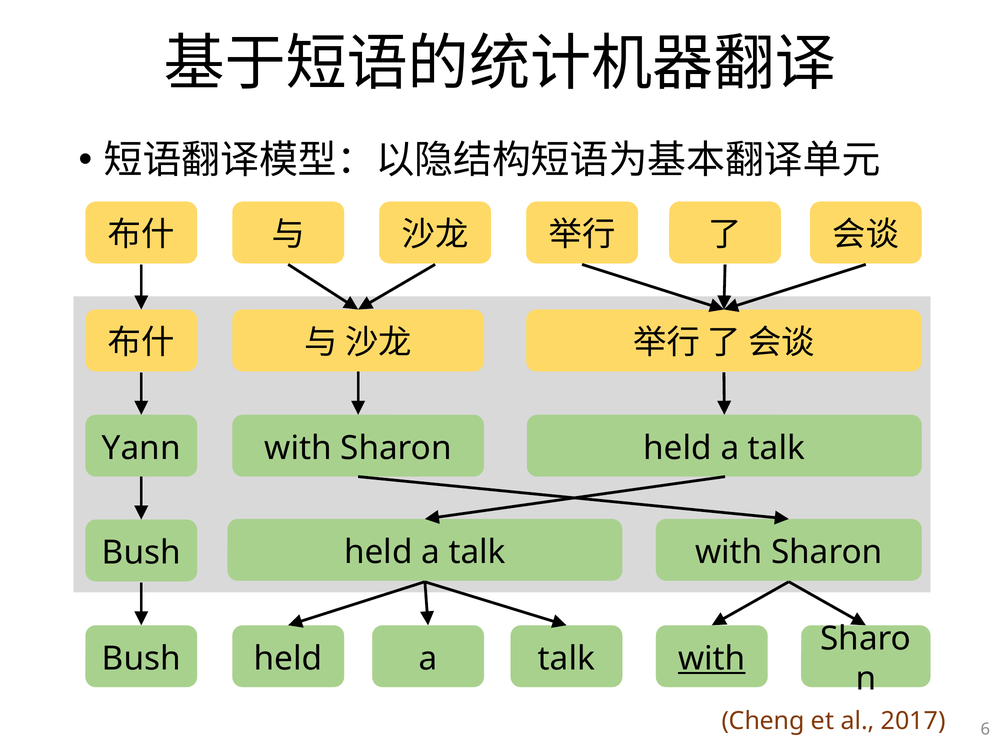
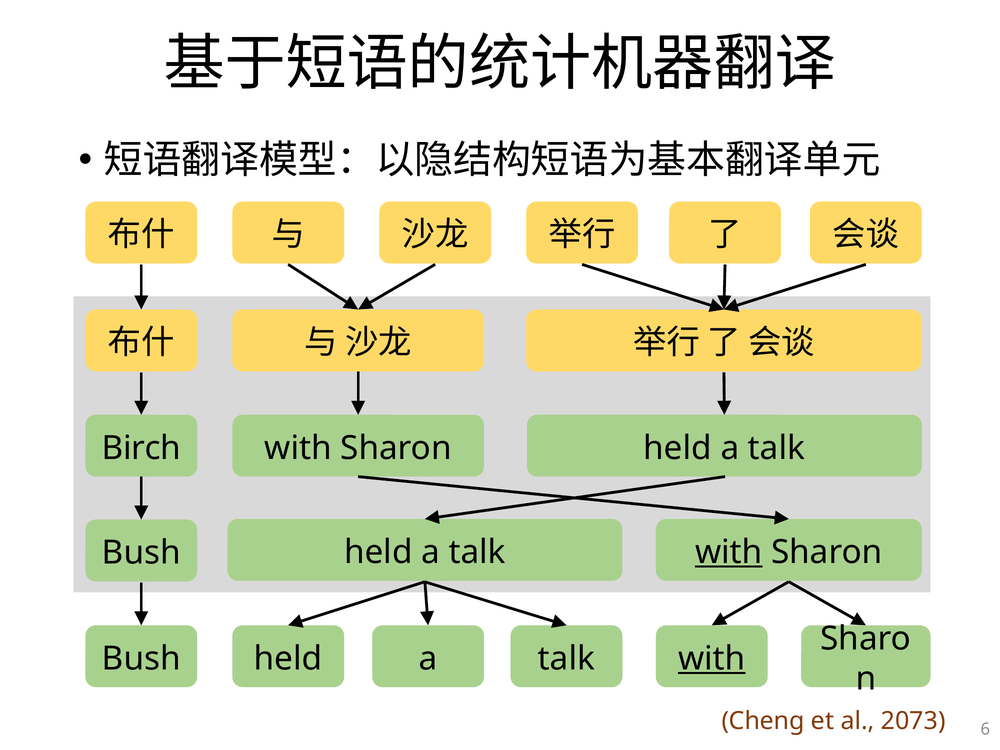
Yann: Yann -> Birch (141, 448)
with underline: none -> present (729, 552)
2017: 2017 -> 2073 (913, 721)
